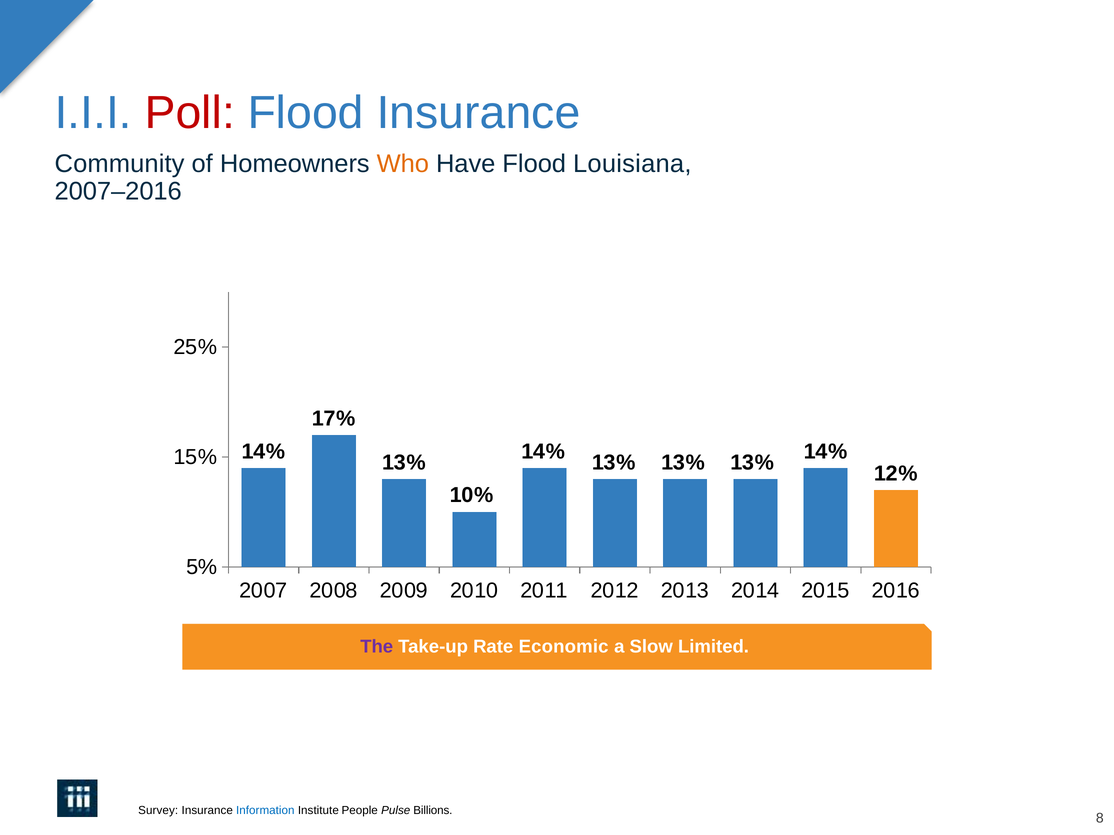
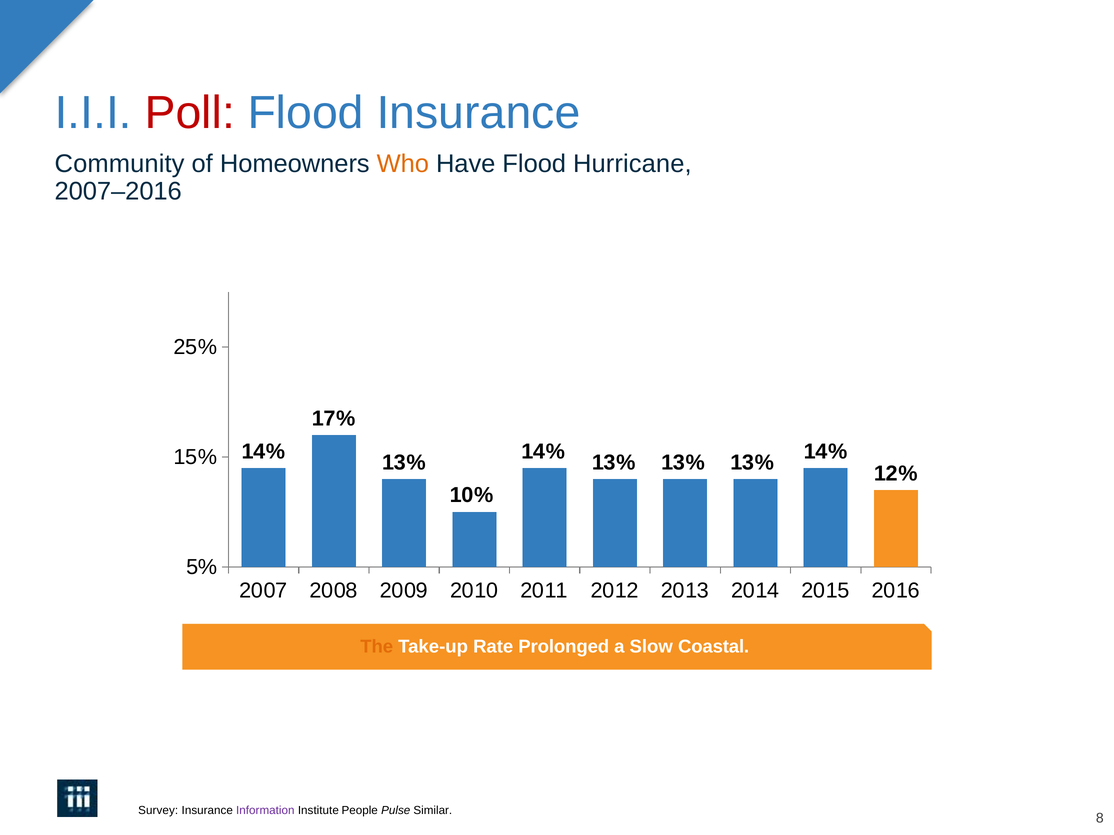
Louisiana: Louisiana -> Hurricane (632, 164)
The colour: purple -> orange (377, 647)
Economic: Economic -> Prolonged (564, 647)
Limited: Limited -> Coastal (714, 647)
Information colour: blue -> purple (265, 811)
Billions: Billions -> Similar (433, 811)
